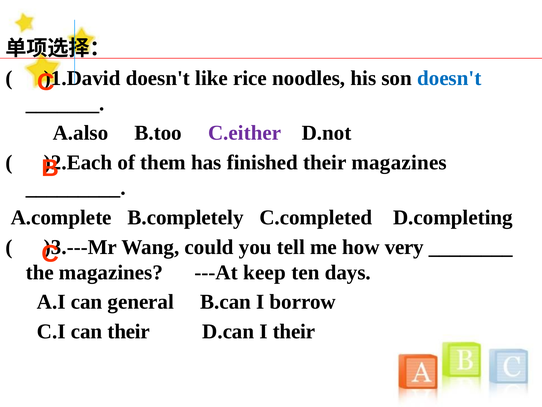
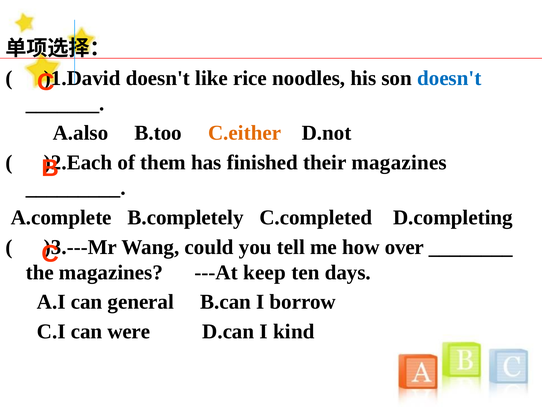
C.either colour: purple -> orange (245, 133)
very: very -> over (404, 247)
can their: their -> were (129, 331)
I their: their -> kind (294, 331)
